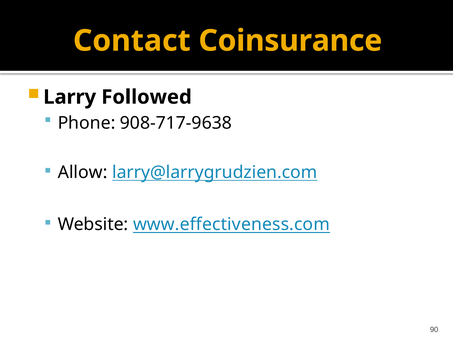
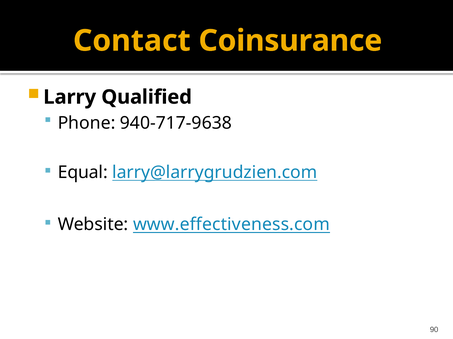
Followed: Followed -> Qualified (147, 97)
908-717-9638: 908-717-9638 -> 940-717-9638 (176, 123)
Allow: Allow -> Equal (83, 173)
